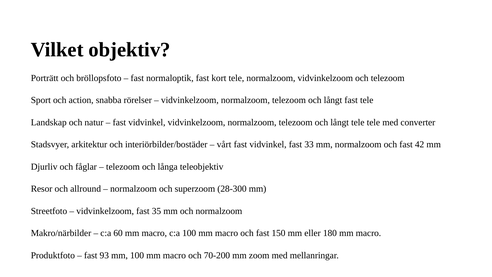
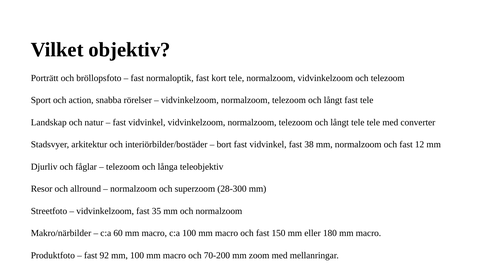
vårt: vårt -> bort (224, 144)
33: 33 -> 38 (309, 144)
42: 42 -> 12 (420, 144)
93: 93 -> 92 (104, 255)
